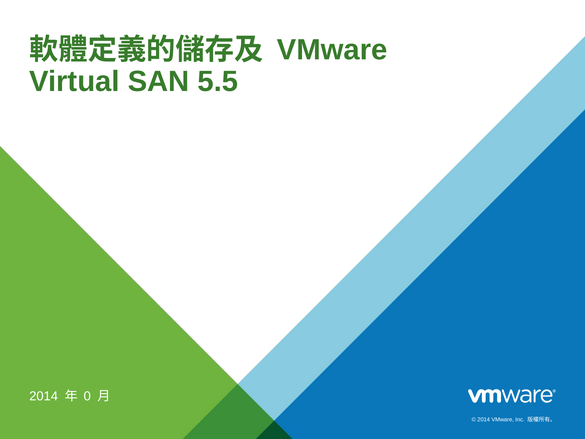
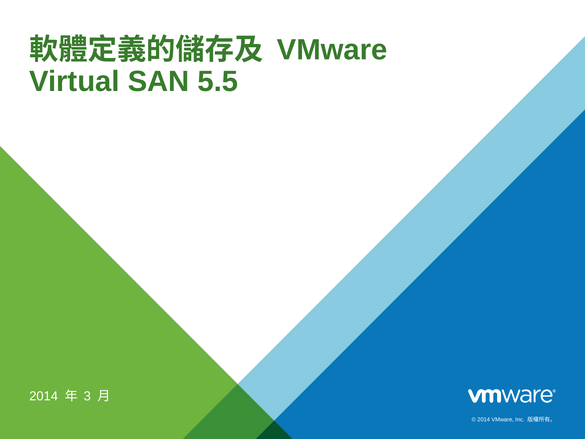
0: 0 -> 3 (87, 396)
